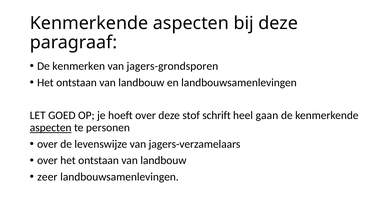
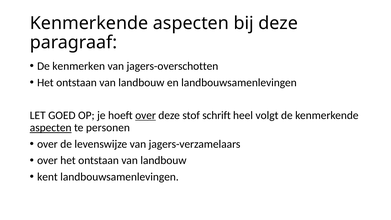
jagers-grondsporen: jagers-grondsporen -> jagers-overschotten (172, 66)
over underline: none -> present (146, 115)
gaan: gaan -> volgt (267, 115)
zeer: zeer -> kent (47, 177)
